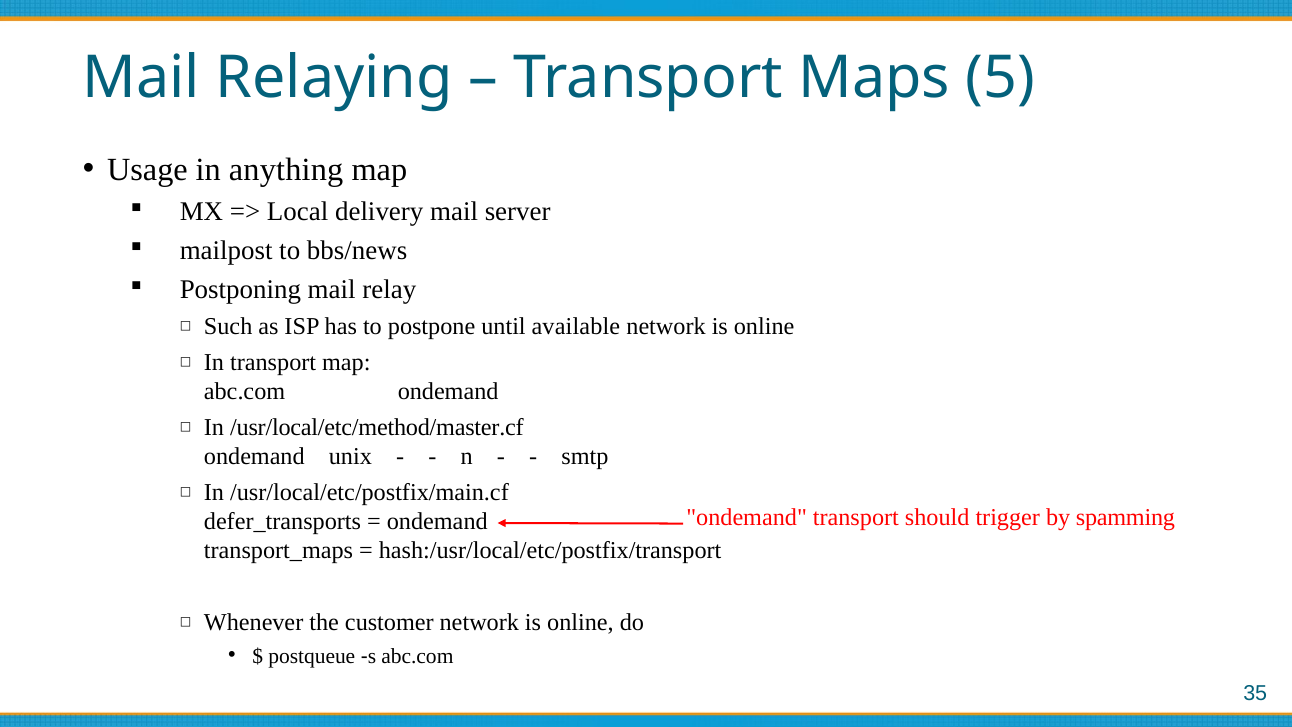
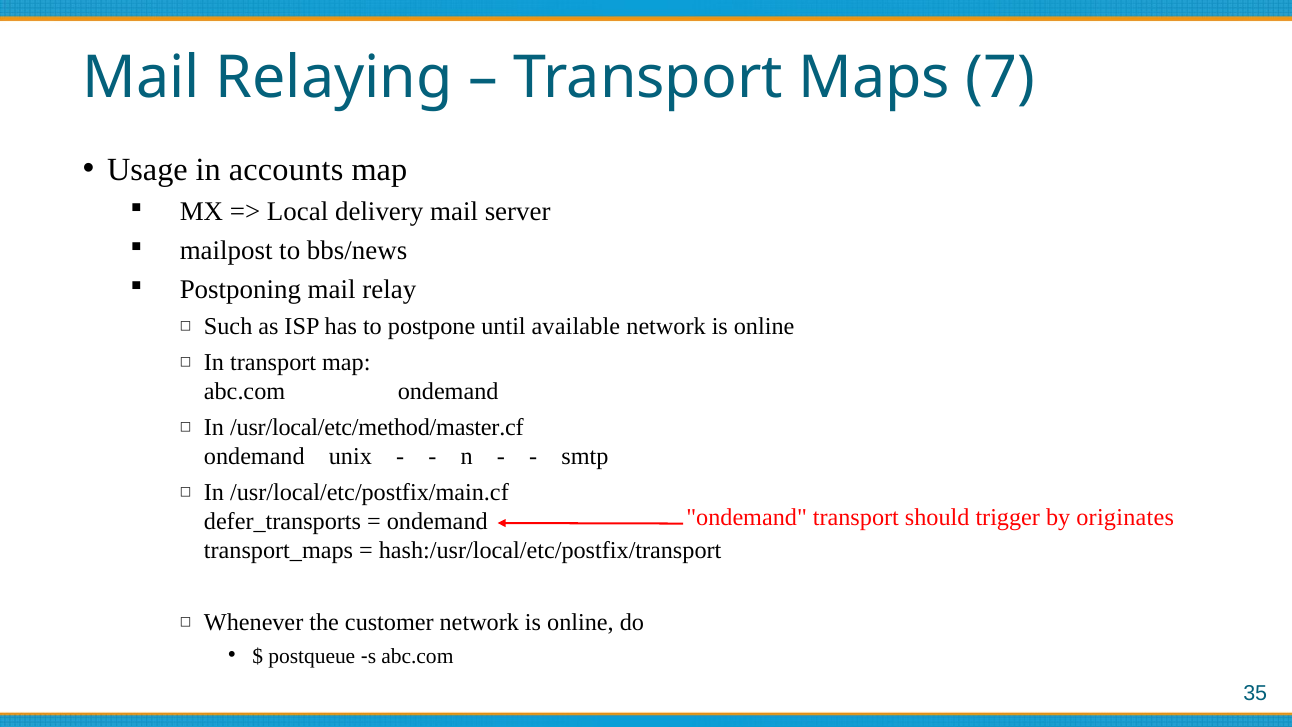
5: 5 -> 7 (1000, 78)
anything: anything -> accounts (286, 170)
spamming: spamming -> originates (1125, 517)
